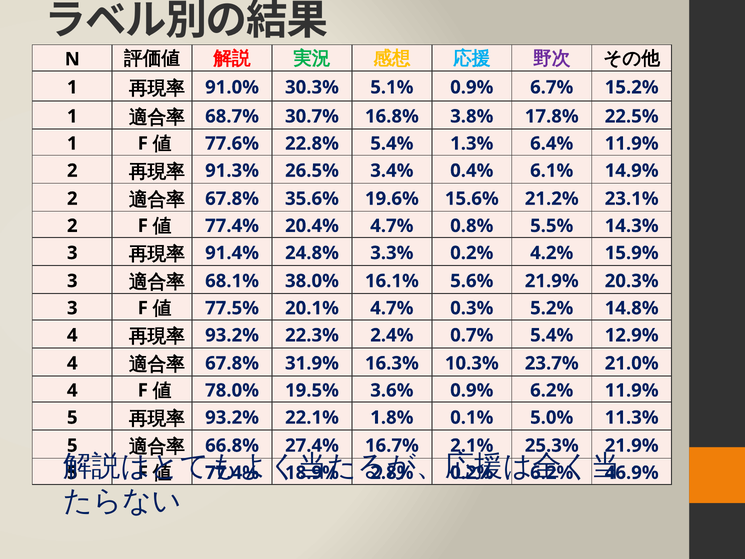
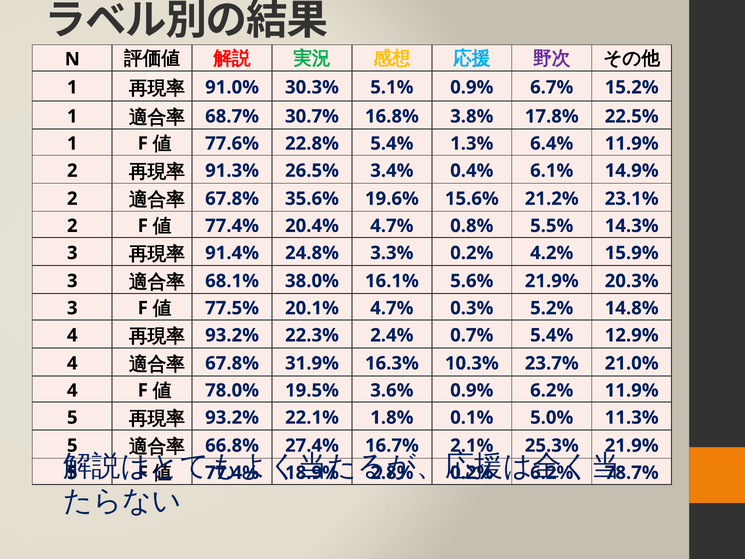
46.9%: 46.9% -> 78.7% (632, 473)
